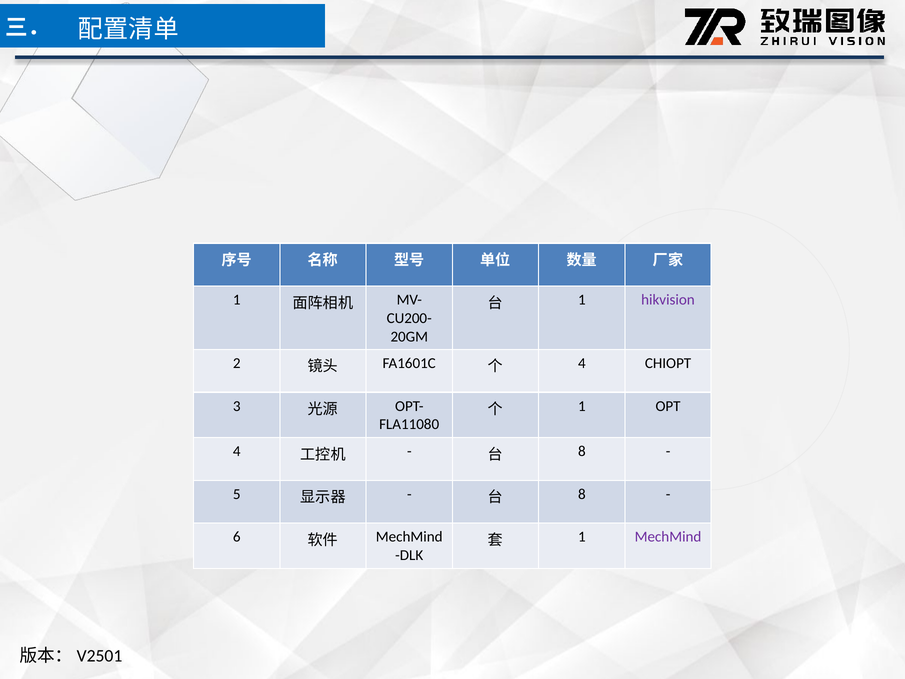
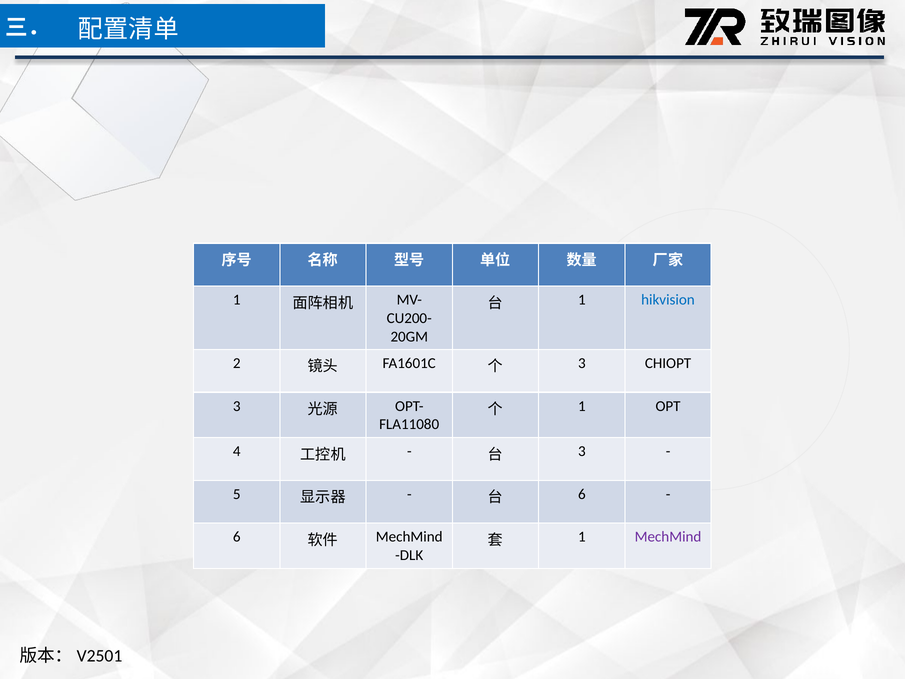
hikvision colour: purple -> blue (668, 300)
4: 4 -> 3 (582, 363)
8: 8 -> 3 (582, 451)
8: 8 -> 6 (582, 494)
